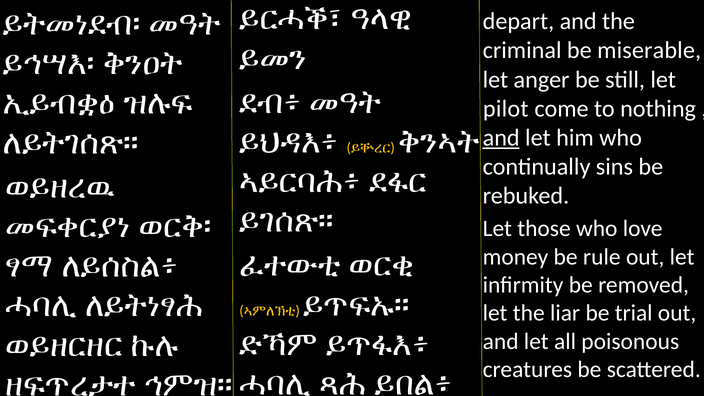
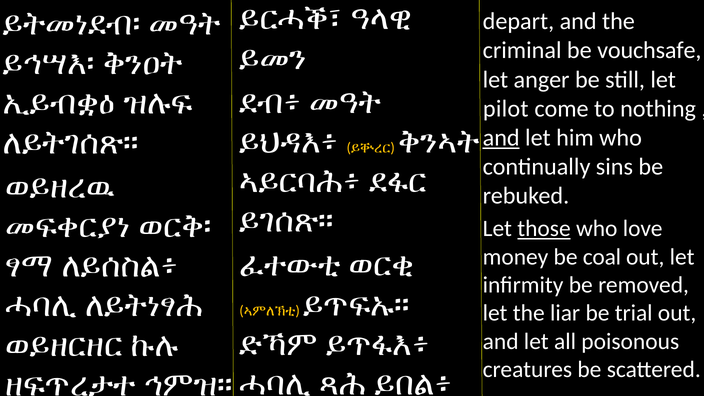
miserable: miserable -> vouchsafe (649, 51)
those underline: none -> present (544, 229)
rule: rule -> coal (602, 257)
